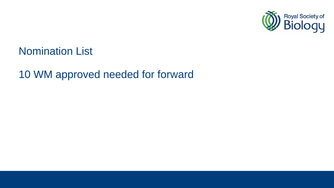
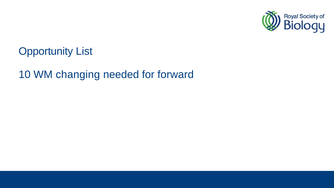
Nomination: Nomination -> Opportunity (46, 51)
approved: approved -> changing (78, 74)
